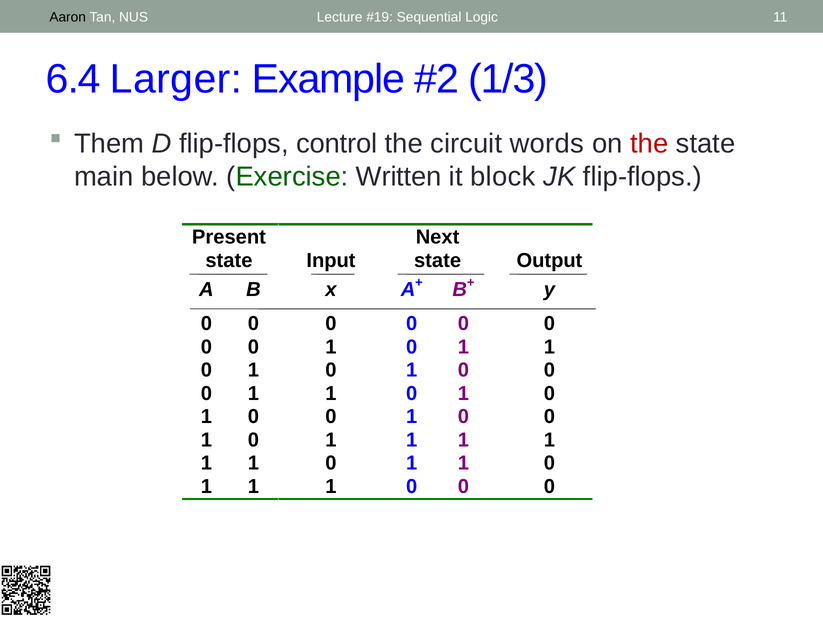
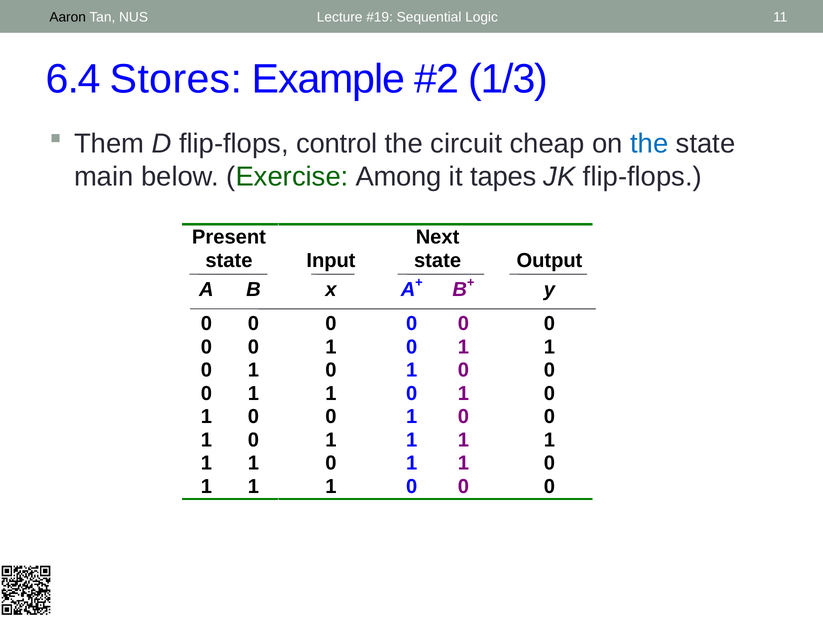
Larger: Larger -> Stores (176, 79)
words: words -> cheap (547, 144)
the colour: red -> blue (649, 144)
Written: Written -> Among (399, 177)
block: block -> tapes (503, 177)
